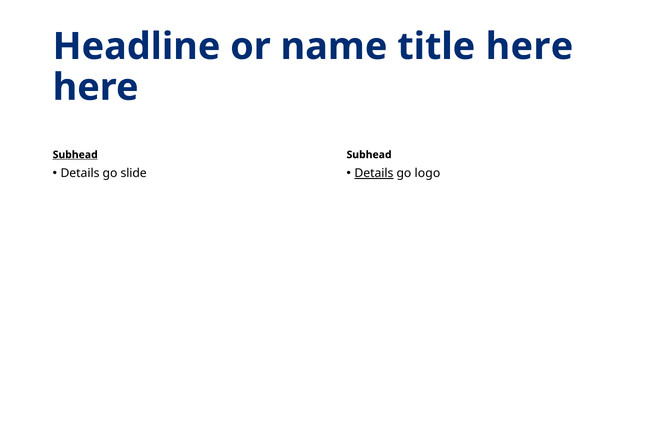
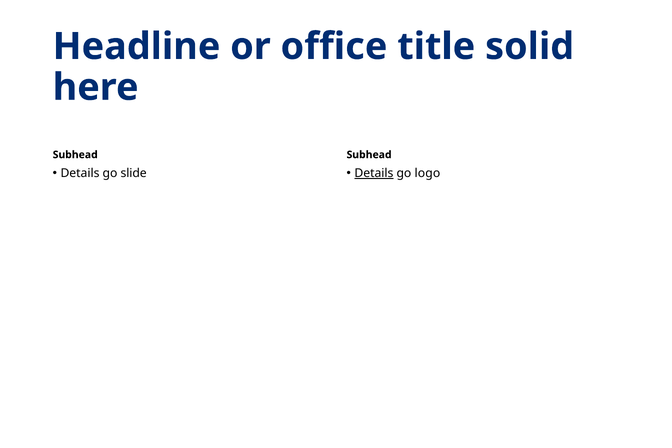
name: name -> office (334, 47)
title here: here -> solid (530, 47)
Subhead underline: present -> none (75, 155)
